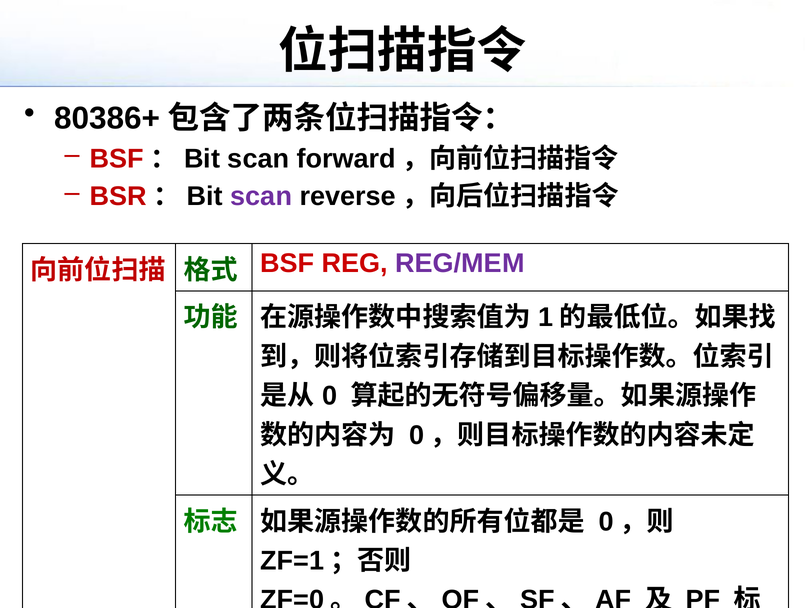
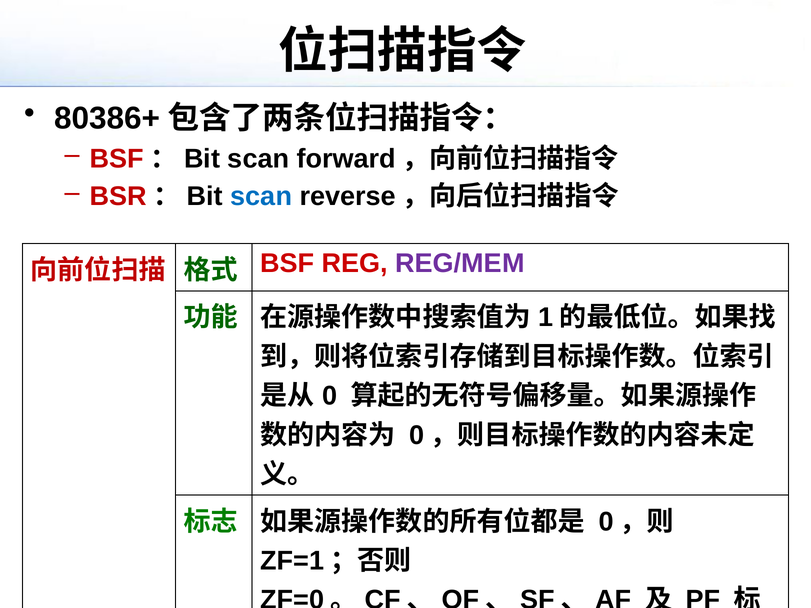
scan colour: purple -> blue (261, 197)
